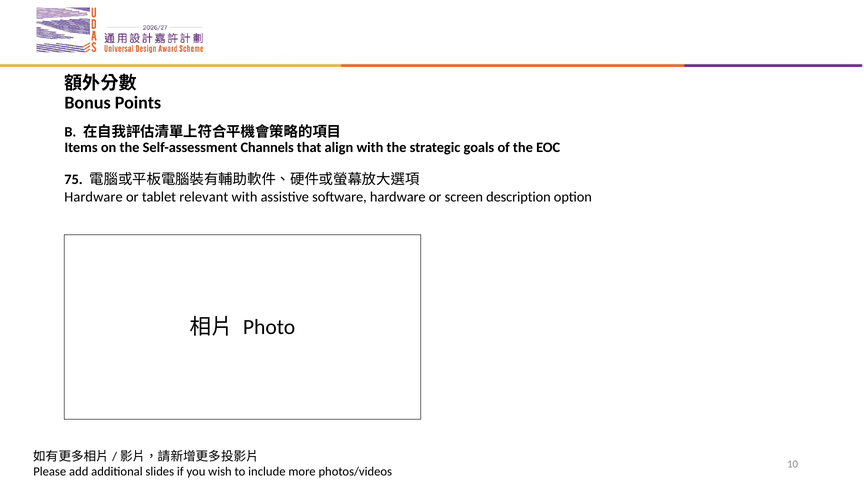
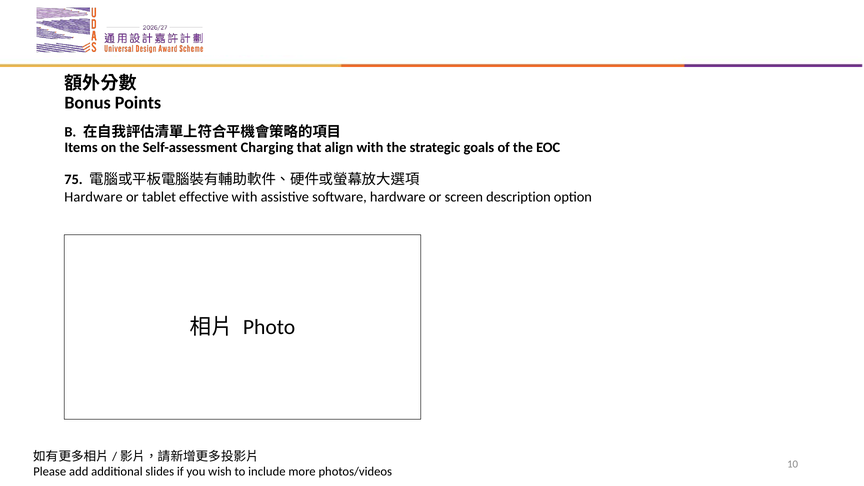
Channels: Channels -> Charging (267, 148)
relevant: relevant -> effective (204, 197)
